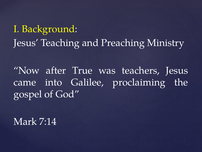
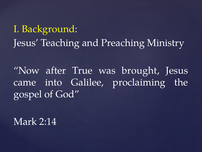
teachers: teachers -> brought (141, 70)
7:14: 7:14 -> 2:14 (48, 121)
